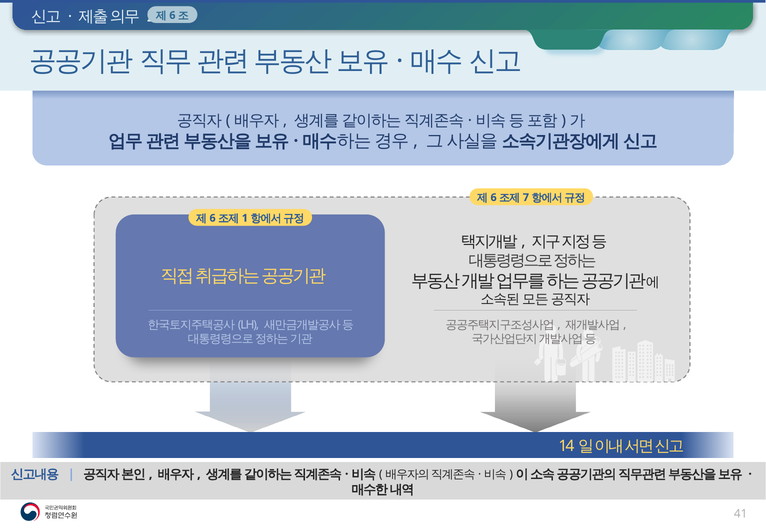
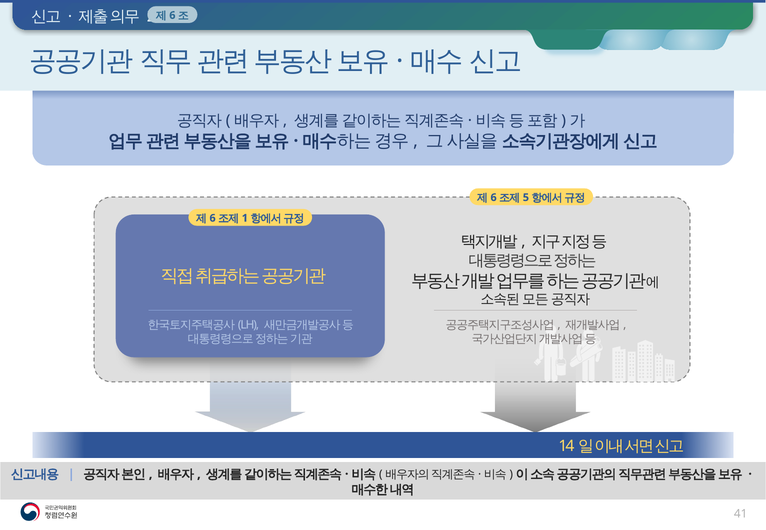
7: 7 -> 5 (526, 198)
